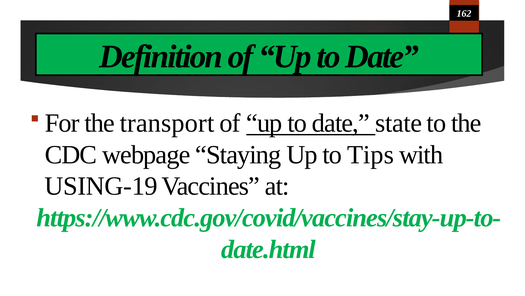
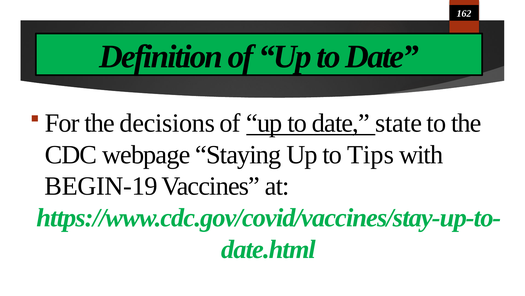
transport: transport -> decisions (167, 123)
USING-19: USING-19 -> BEGIN-19 (101, 186)
